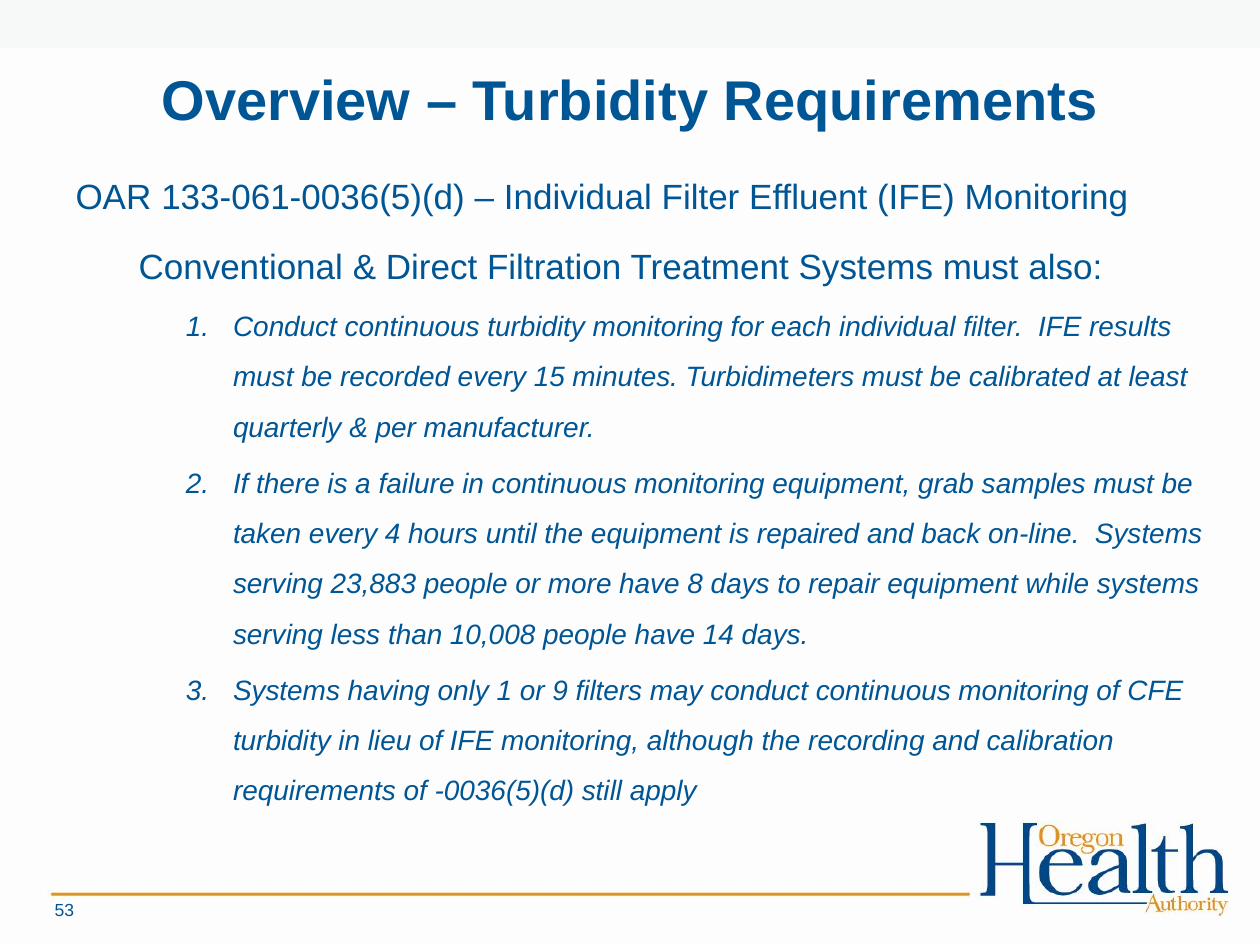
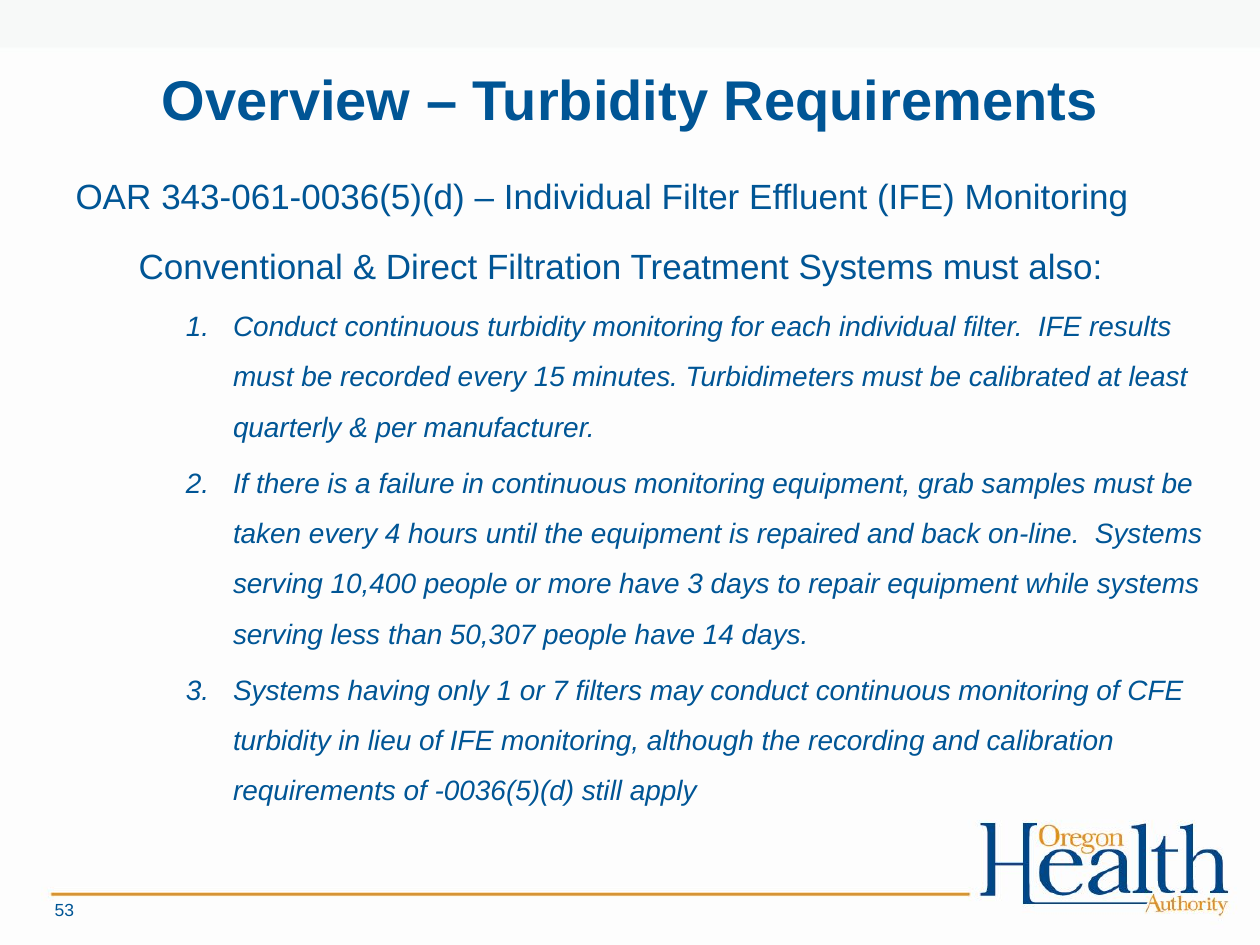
133-061-0036(5)(d: 133-061-0036(5)(d -> 343-061-0036(5)(d (313, 198)
23,883: 23,883 -> 10,400 (373, 585)
have 8: 8 -> 3 (695, 585)
10,008: 10,008 -> 50,307 (493, 635)
9: 9 -> 7 (560, 691)
